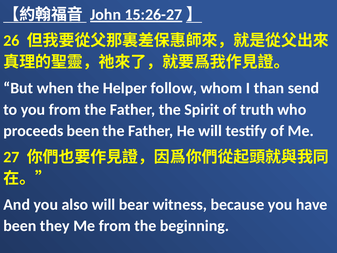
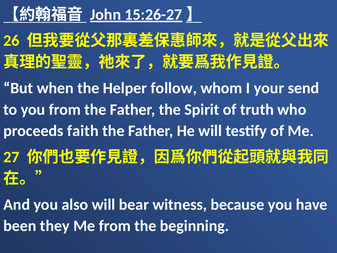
than: than -> your (269, 88)
proceeds been: been -> faith (83, 131)
